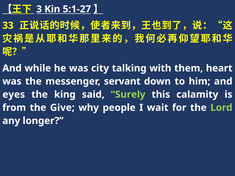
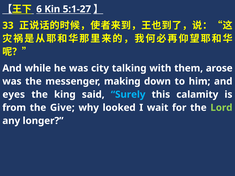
3: 3 -> 6 (39, 9)
heart: heart -> arose (219, 68)
servant: servant -> making (122, 81)
Surely colour: light green -> light blue (128, 95)
people: people -> looked (119, 108)
